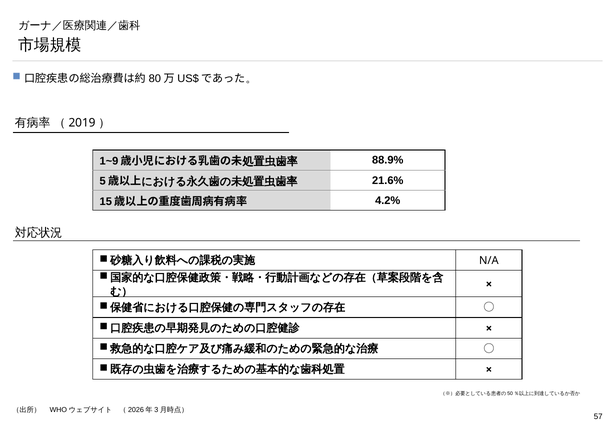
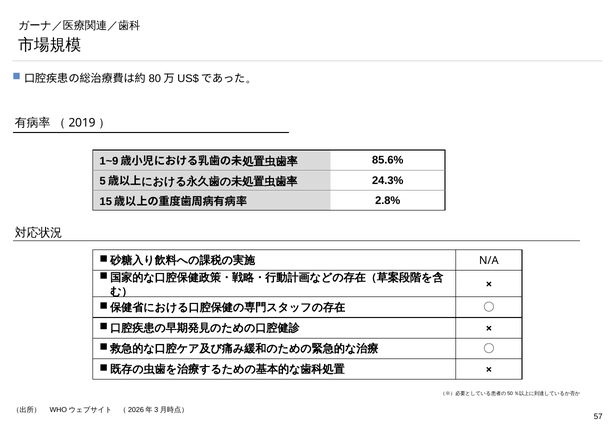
88.9%: 88.9% -> 85.6% (388, 160)
21.6%: 21.6% -> 24.3% (388, 180)
4.2%: 4.2% -> 2.8% (388, 200)
